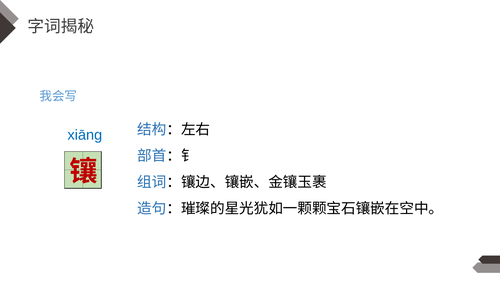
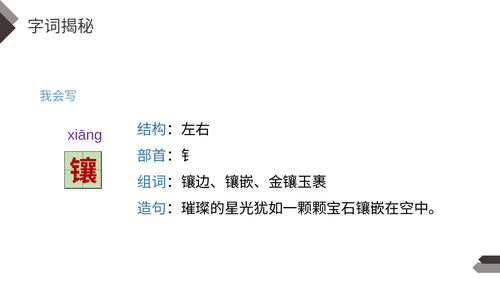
xiāng colour: blue -> purple (85, 135)
